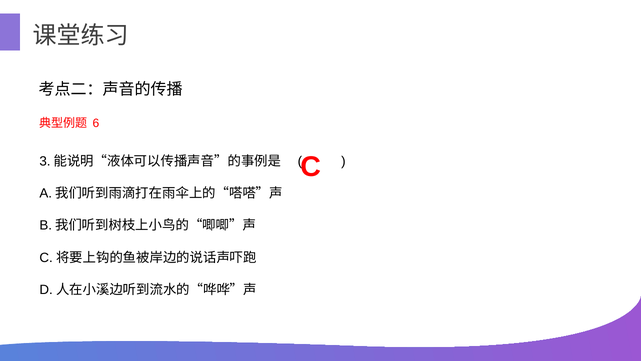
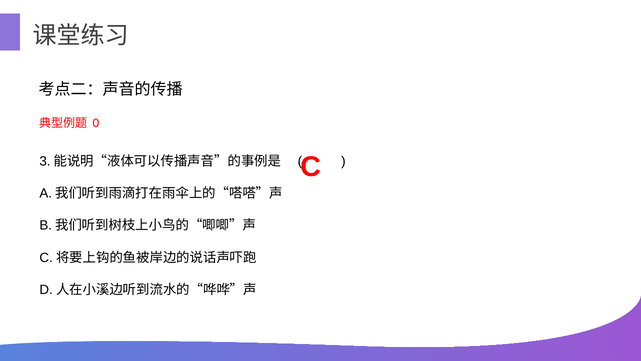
6: 6 -> 0 (96, 123)
